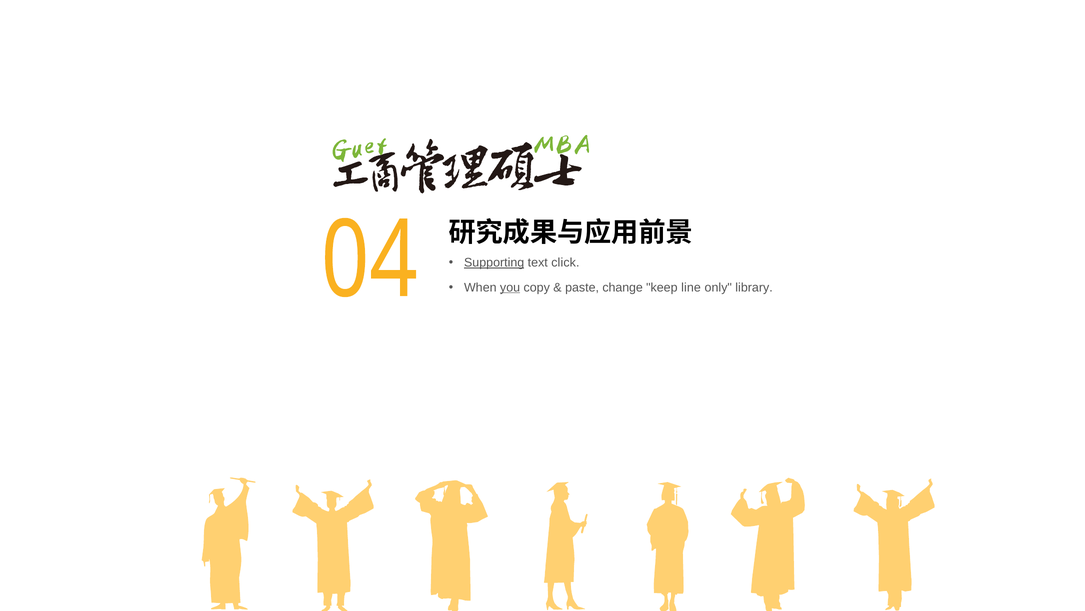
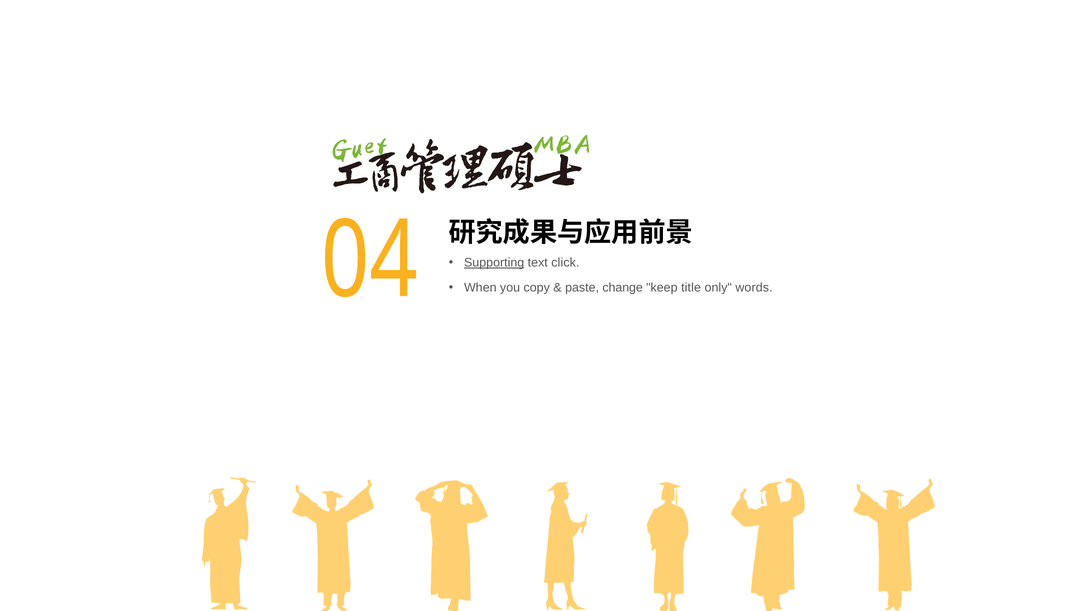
you underline: present -> none (510, 287)
line: line -> title (691, 287)
library: library -> words (754, 287)
